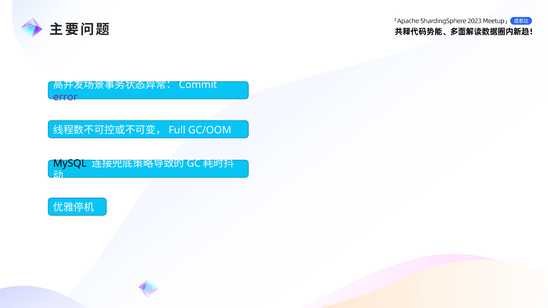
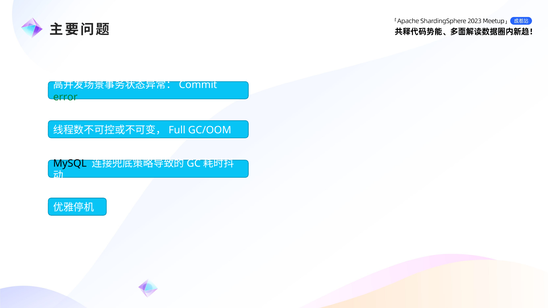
error colour: purple -> green (65, 97)
